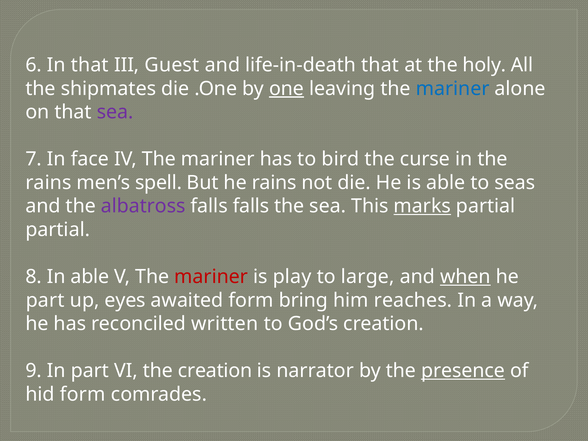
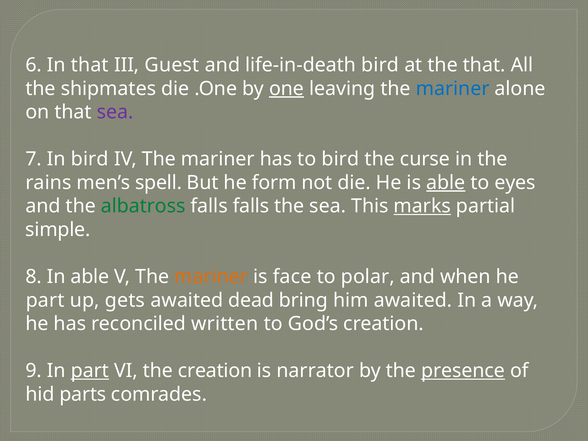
life-in-death that: that -> bird (380, 65)
the holy: holy -> that (484, 65)
In face: face -> bird (90, 159)
he rains: rains -> form (274, 183)
able underline: none -> present (446, 183)
seas: seas -> eyes (515, 183)
albatross colour: purple -> green (143, 206)
partial: partial -> simple (58, 230)
mariner colour: red -> orange (211, 277)
play: play -> face (292, 277)
large: large -> polar (368, 277)
when underline: present -> none (465, 277)
eyes: eyes -> gets (125, 300)
awaited form: form -> dead (251, 300)
him reaches: reaches -> awaited (413, 300)
part underline: none -> present (90, 371)
hid form: form -> parts (83, 394)
